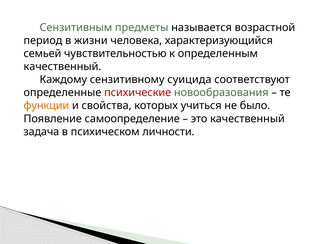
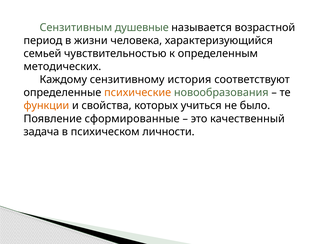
предметы: предметы -> душевные (142, 28)
качественный: качественный -> методических (62, 67)
суицида: суицида -> история (189, 80)
психические colour: red -> orange (138, 93)
самоопределение: самоопределение -> сформированные (132, 119)
